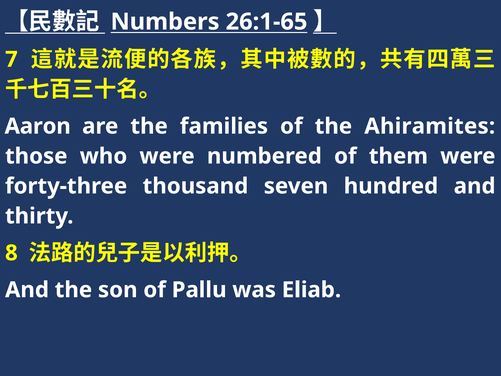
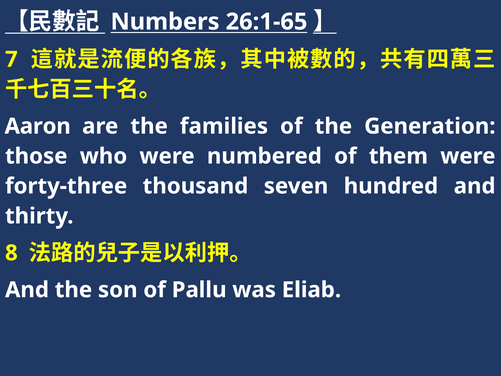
Ahiramites: Ahiramites -> Generation (430, 126)
